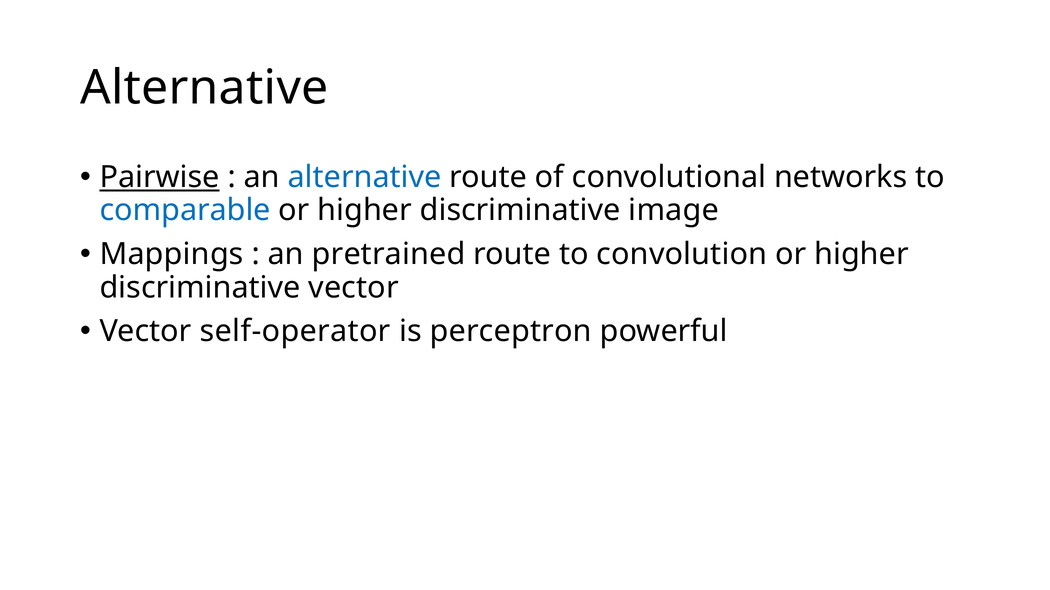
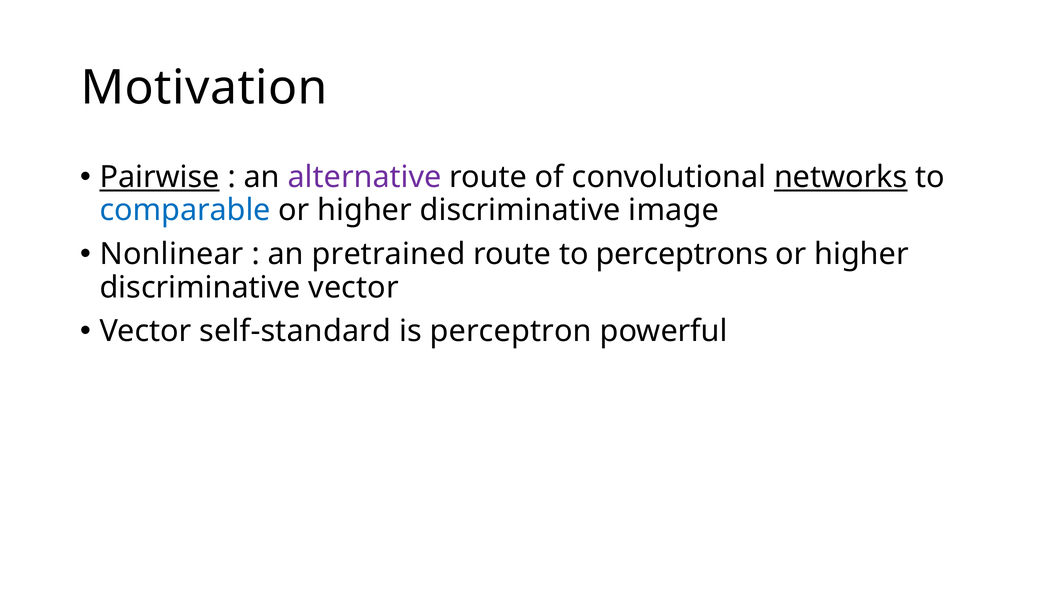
Alternative: Alternative -> Motivation (204, 88)
alternative colour: blue -> purple (365, 178)
networks underline: none -> present (841, 178)
Mappings: Mappings -> Nonlinear (172, 255)
convolution: convolution -> perceptrons (682, 255)
self-operator: self-operator -> self-standard (295, 332)
